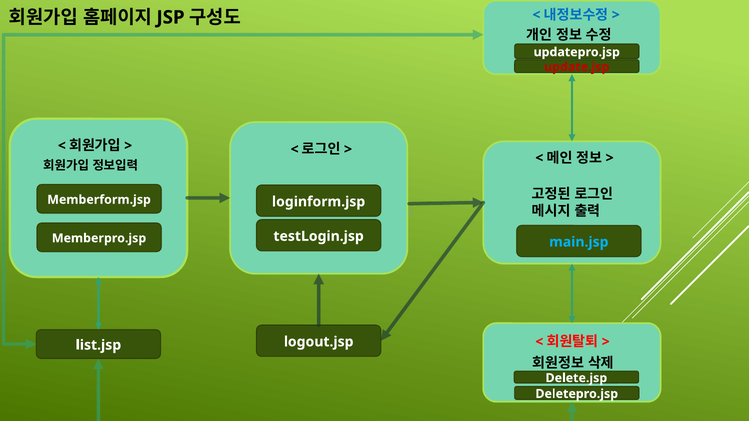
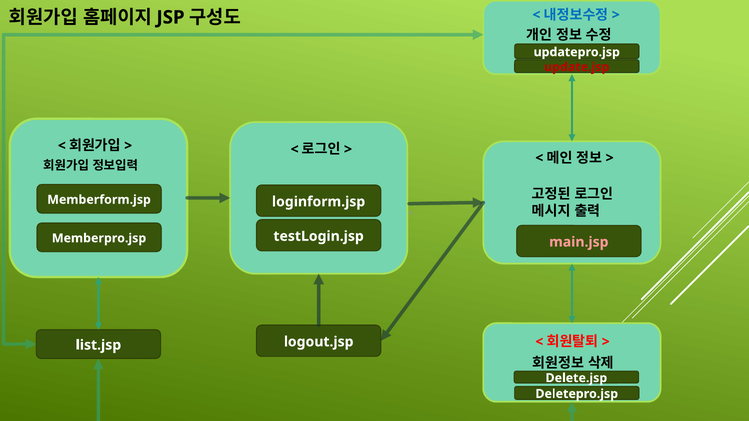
main.jsp colour: light blue -> pink (579, 242)
